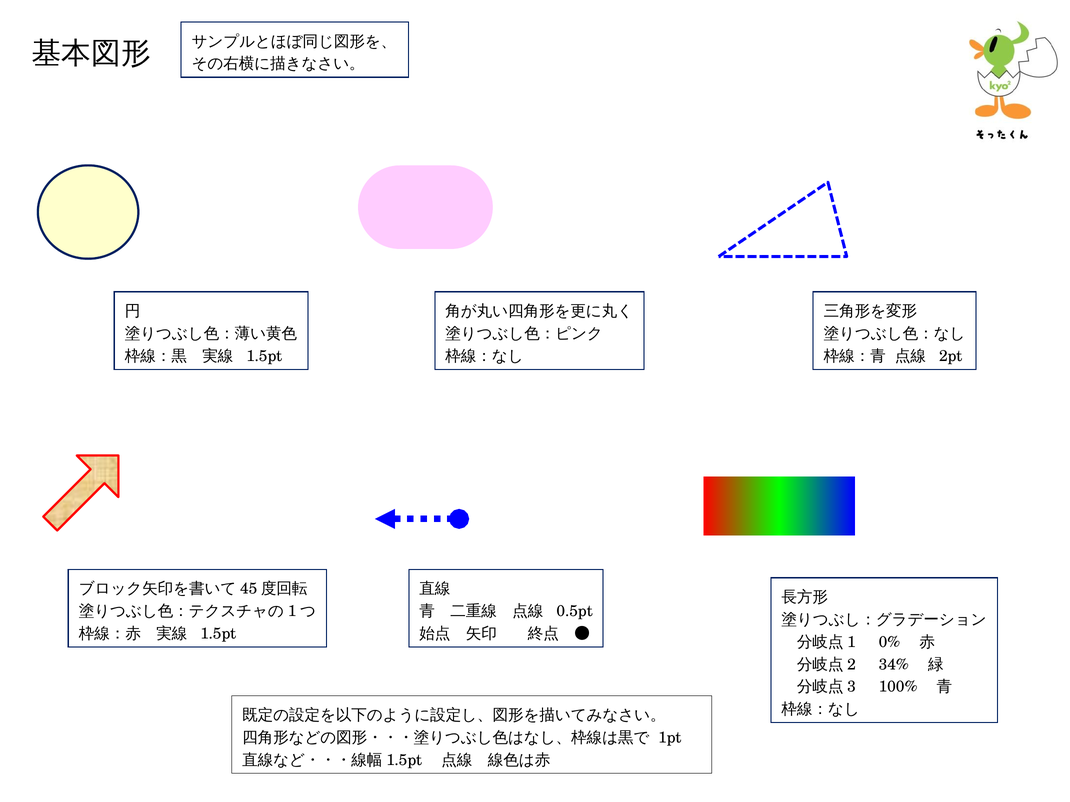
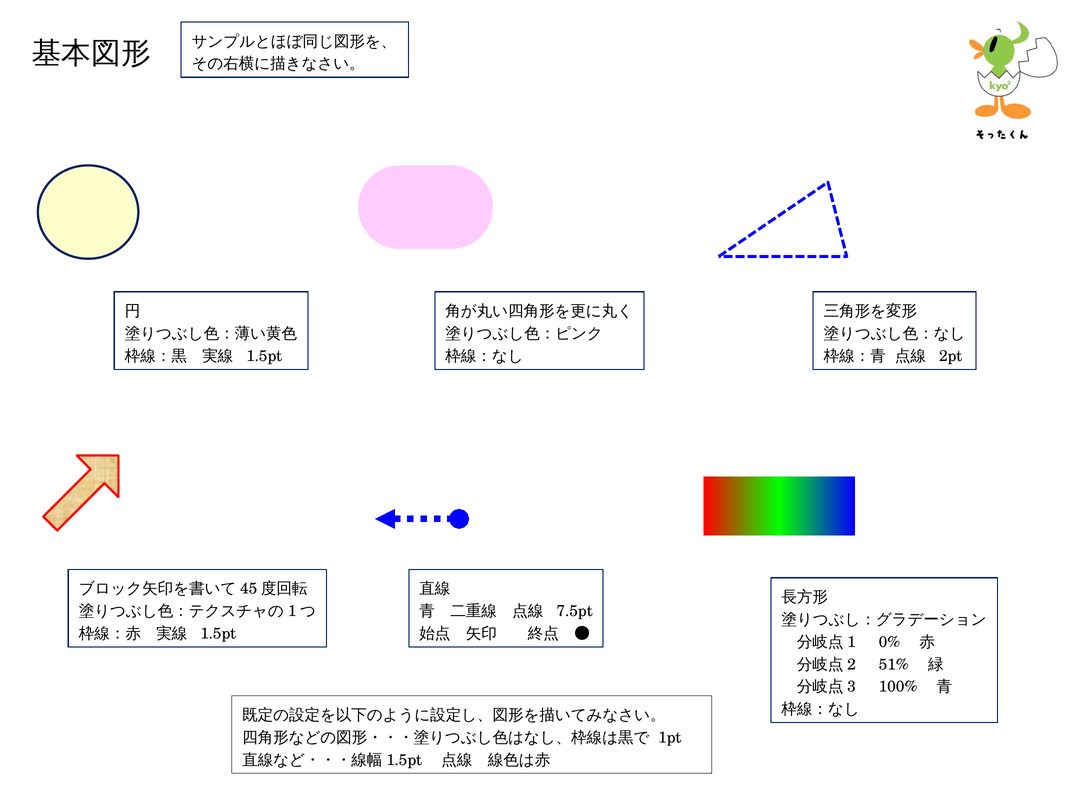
0.5pt: 0.5pt -> 7.5pt (575, 612)
34%: 34% -> 51% (894, 665)
